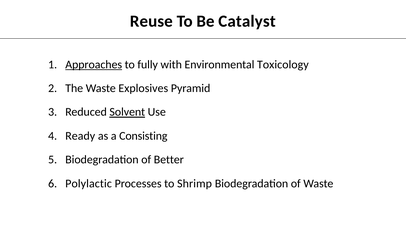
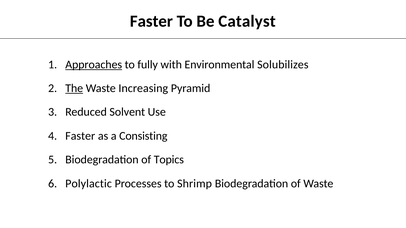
Reuse: Reuse -> Faster (151, 21)
Toxicology: Toxicology -> Solubilizes (283, 65)
The underline: none -> present (74, 88)
Explosives: Explosives -> Increasing (143, 88)
Solvent underline: present -> none (127, 112)
Ready: Ready -> Faster (80, 136)
Better: Better -> Topics (169, 160)
